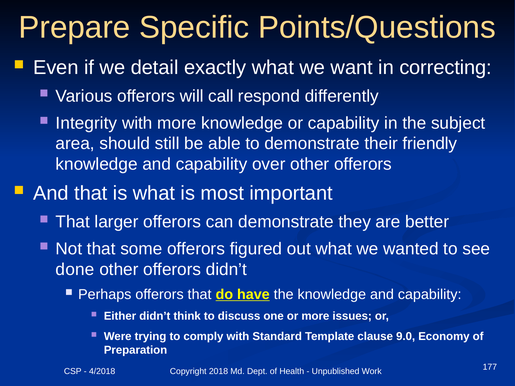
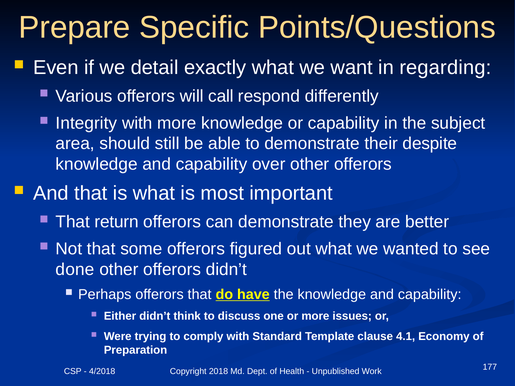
correcting: correcting -> regarding (445, 67)
friendly: friendly -> despite (430, 144)
larger: larger -> return (117, 222)
9.0: 9.0 -> 4.1 (406, 337)
